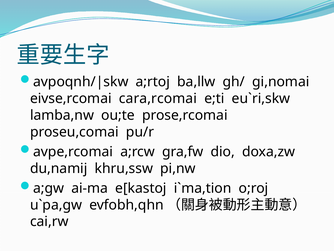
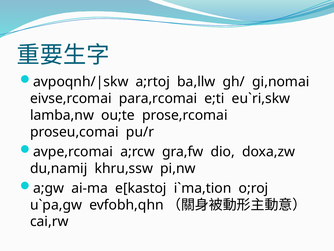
cara,rcomai: cara,rcomai -> para,rcomai (158, 98)
